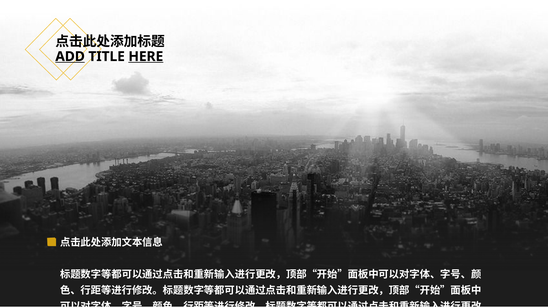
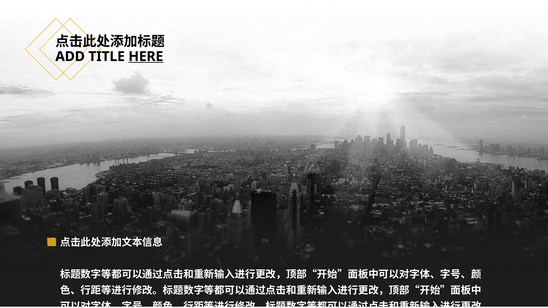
ADD underline: present -> none (70, 57)
